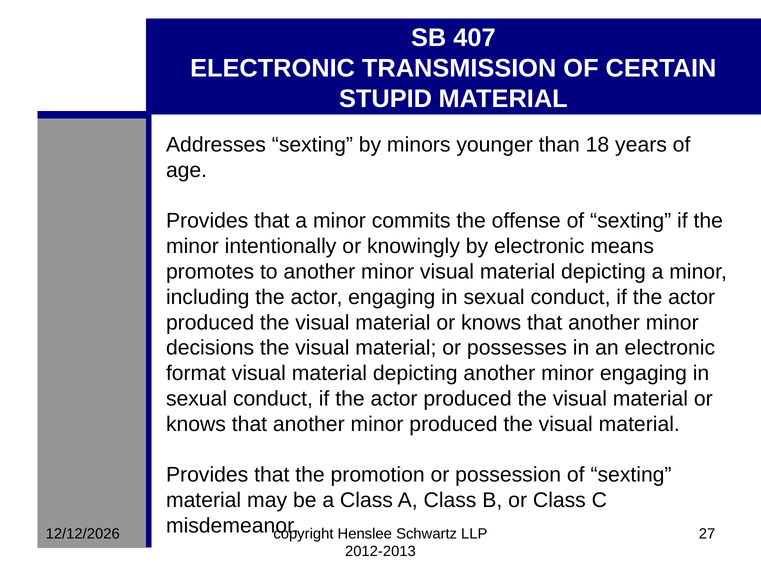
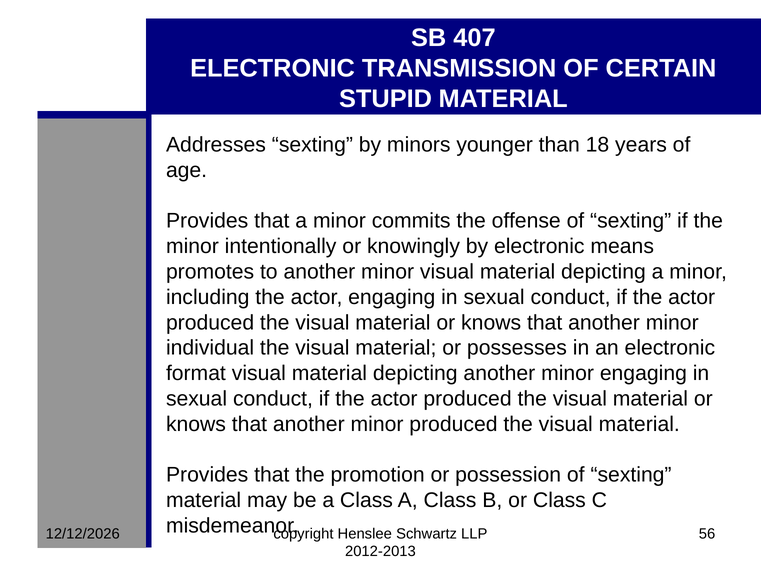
decisions: decisions -> individual (210, 348)
27: 27 -> 56 (707, 533)
